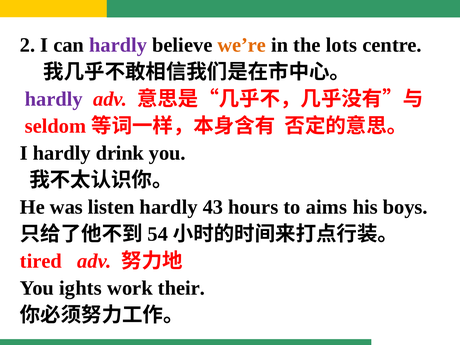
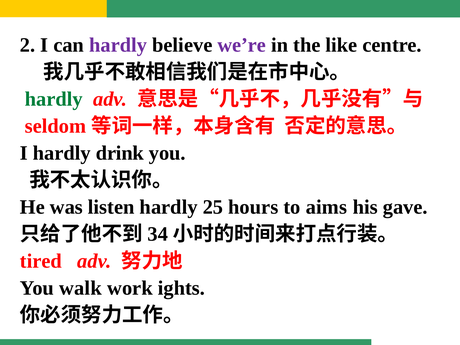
we’re colour: orange -> purple (242, 45)
lots: lots -> like (341, 45)
hardly colour: purple -> green (54, 99)
43: 43 -> 25 (213, 207)
boys: boys -> gave (405, 207)
54: 54 -> 34 (158, 234)
ights: ights -> walk (81, 288)
their: their -> ights (181, 288)
